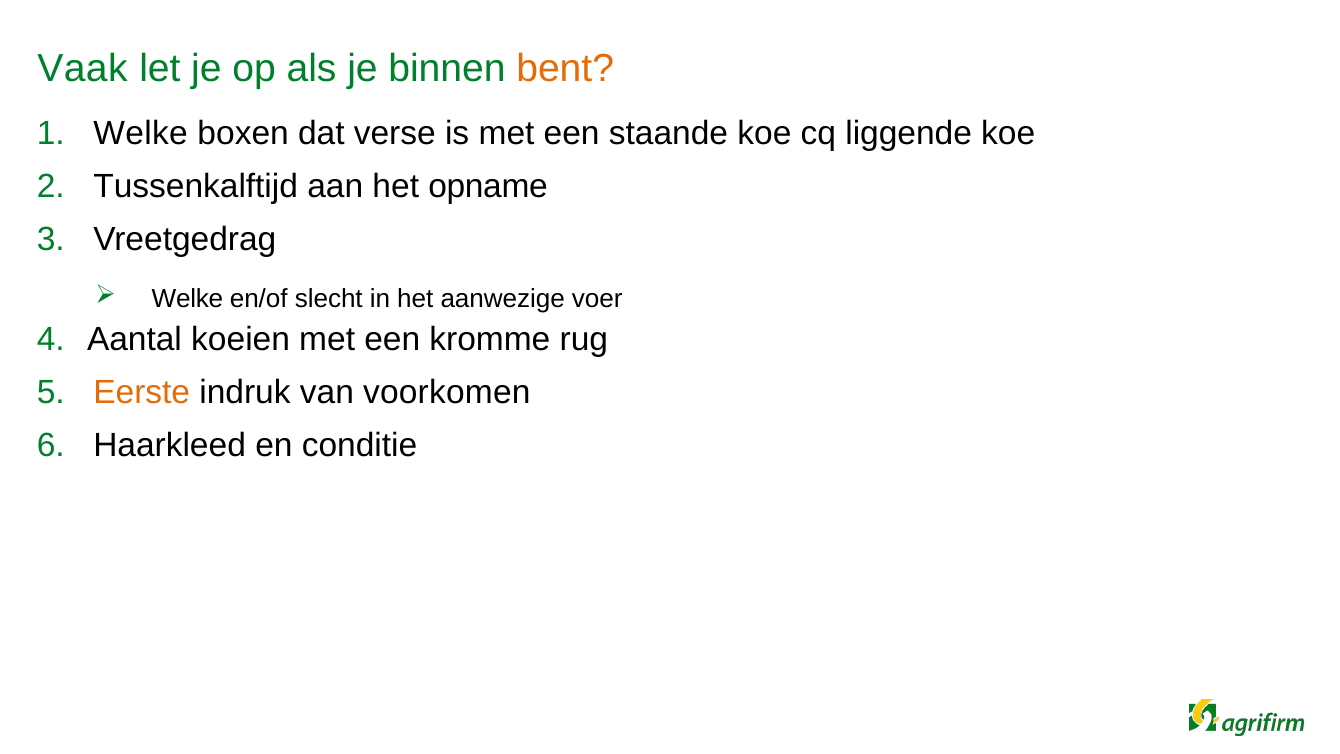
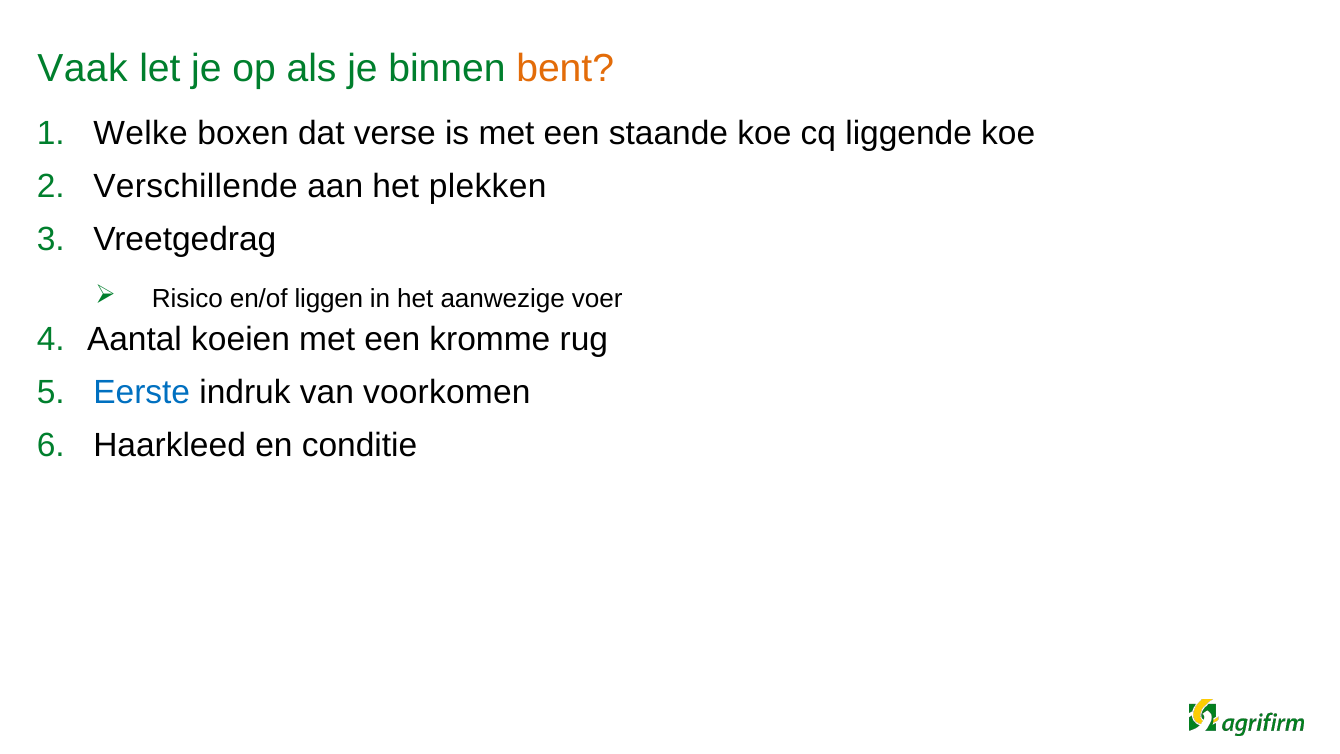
Tussenkalftijd: Tussenkalftijd -> Verschillende (196, 187)
opname: opname -> plekken (488, 187)
Welke: Welke -> Risico (187, 299)
slecht: slecht -> liggen (329, 299)
Eerste colour: orange -> blue (142, 392)
